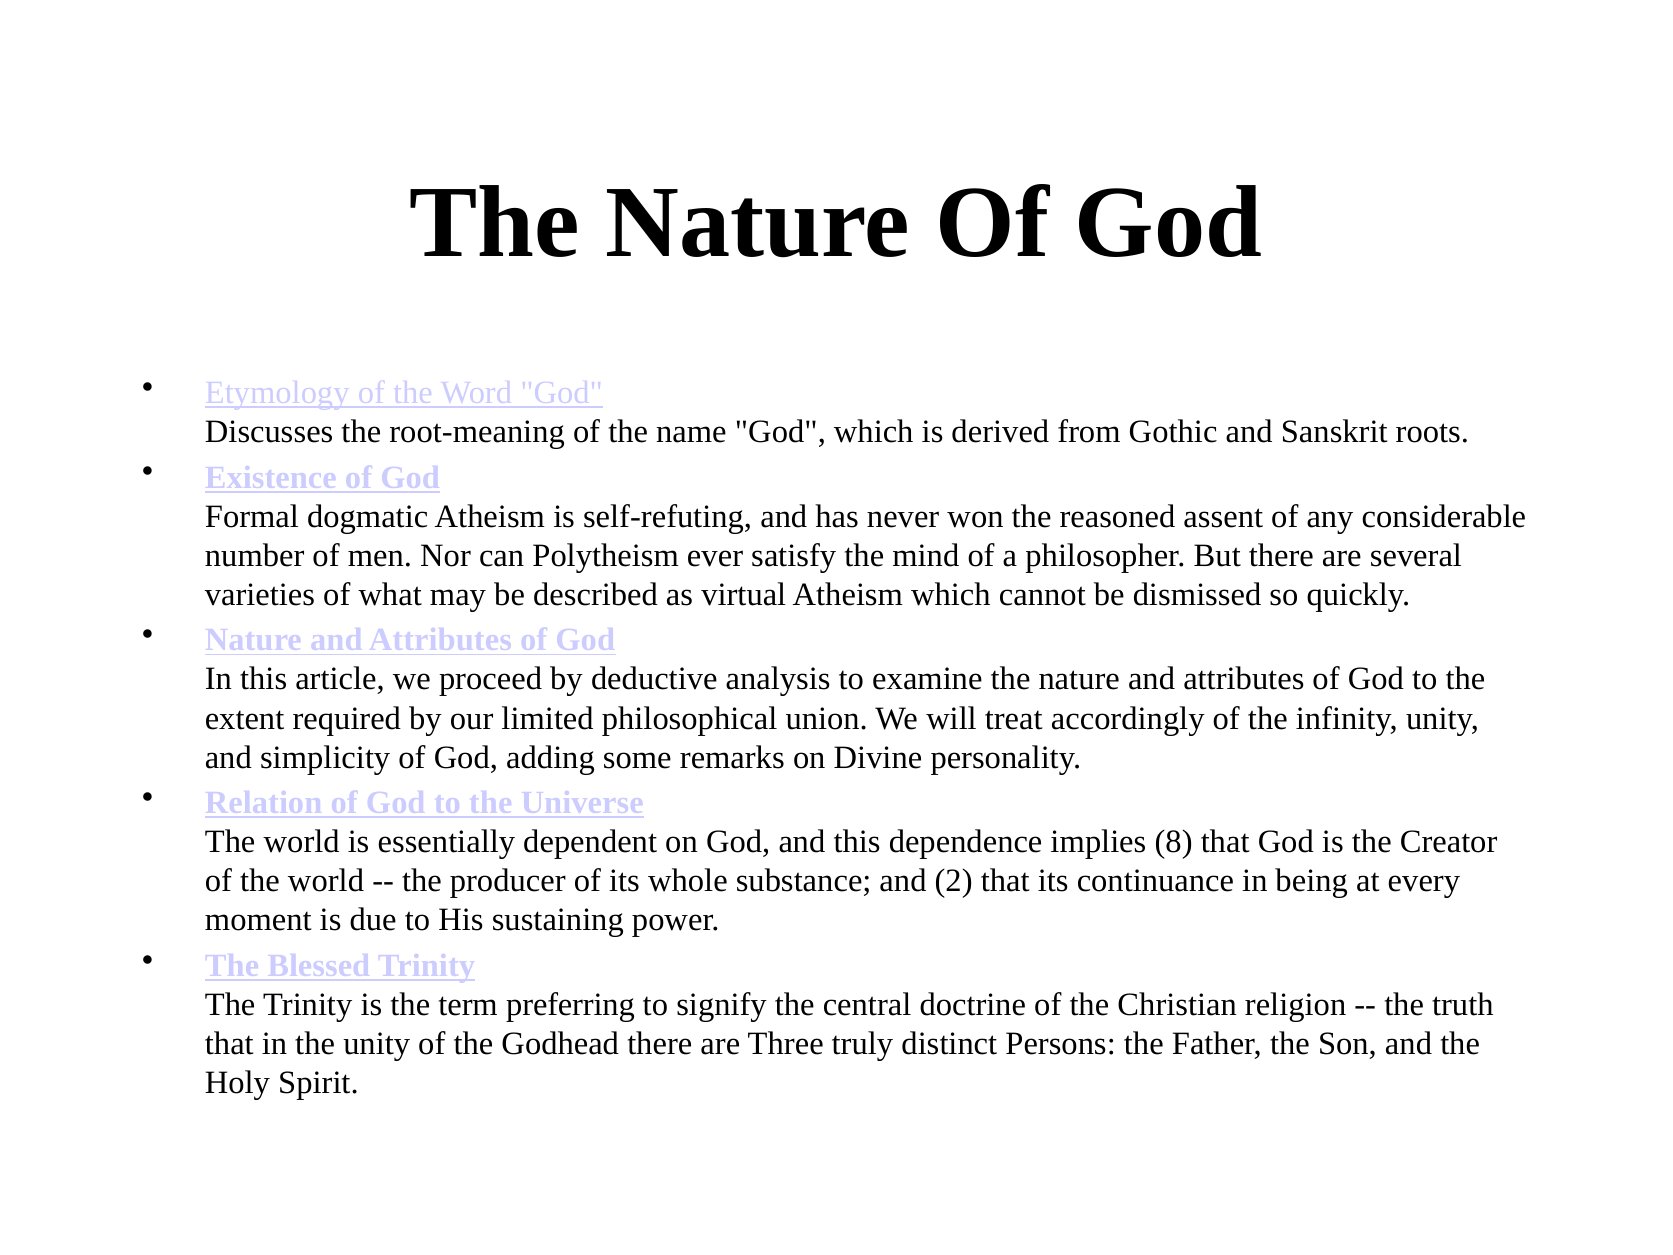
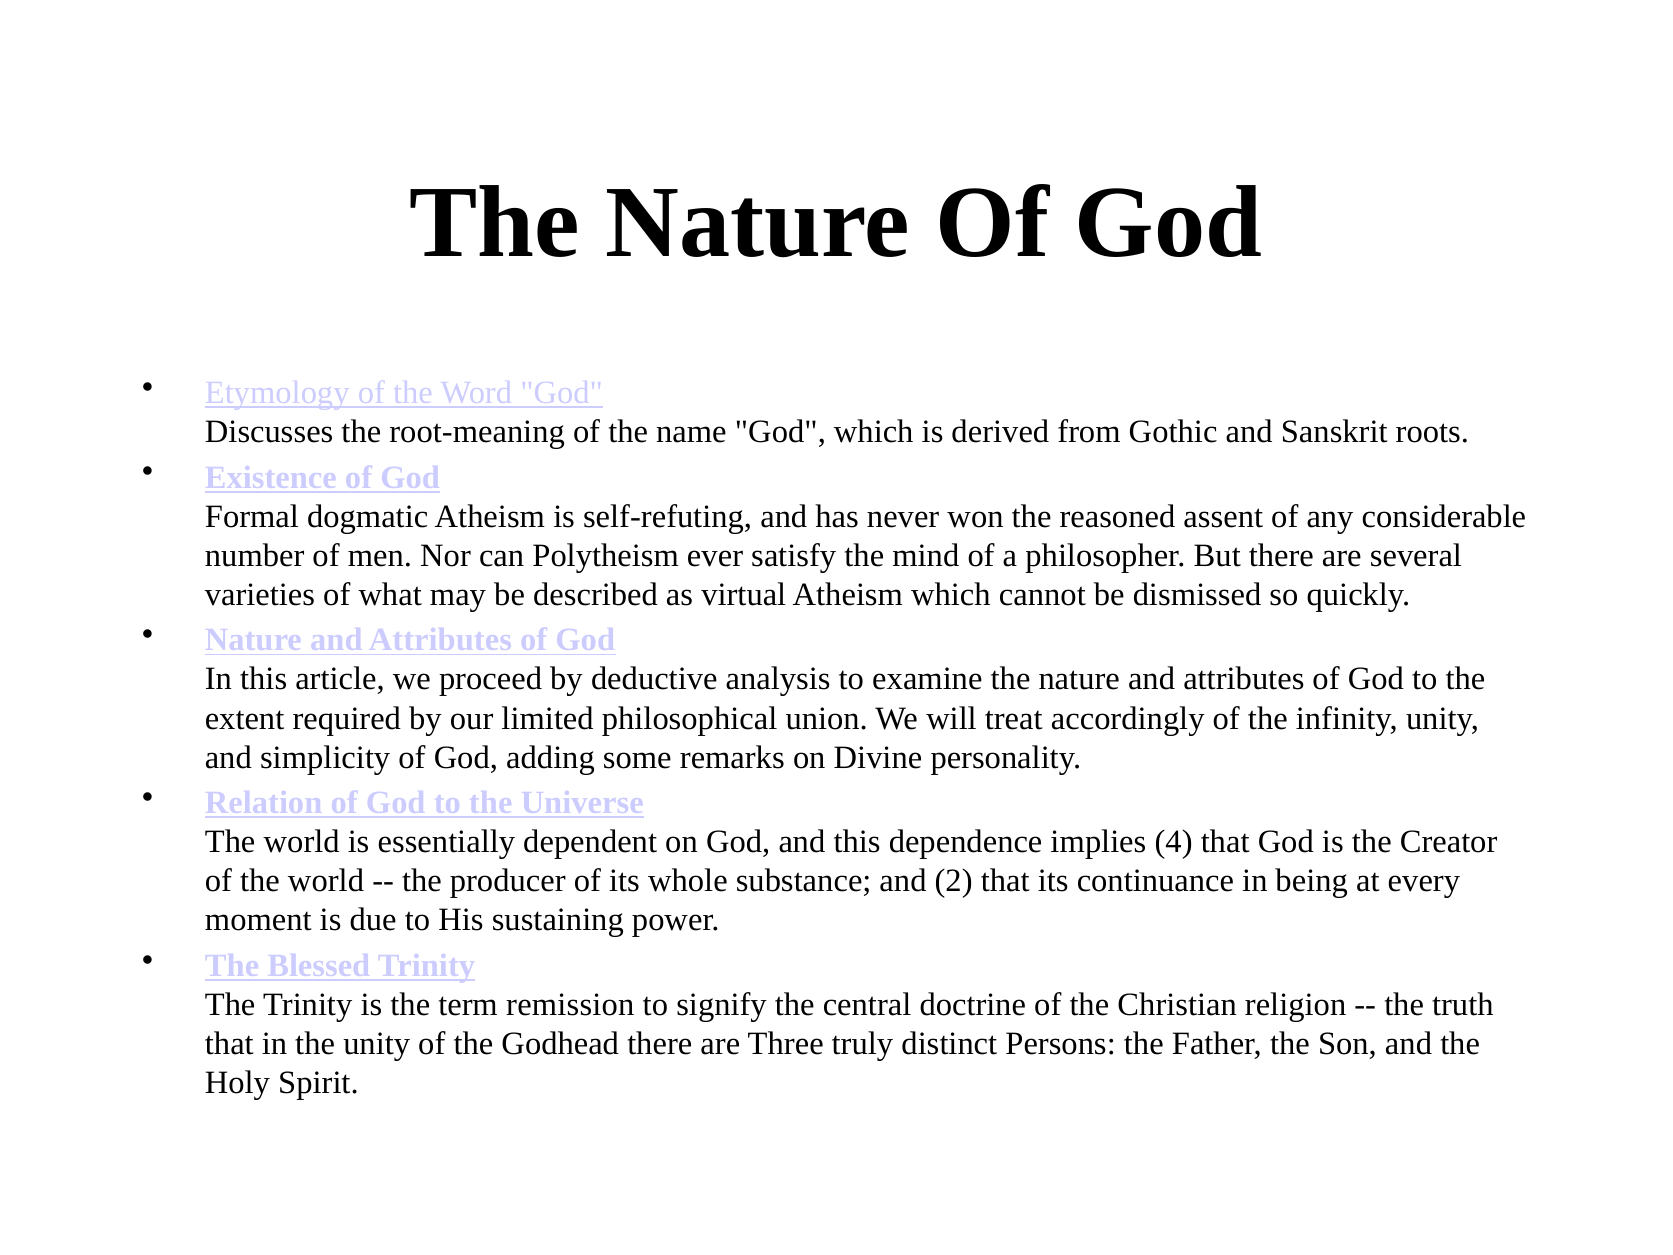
8: 8 -> 4 (1174, 842)
preferring: preferring -> remission (570, 1005)
